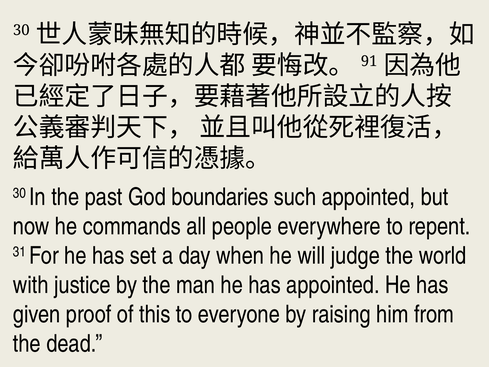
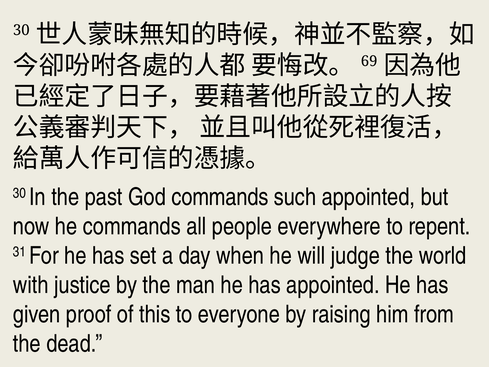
91: 91 -> 69 (369, 61)
God boundaries: boundaries -> commands (220, 197)
